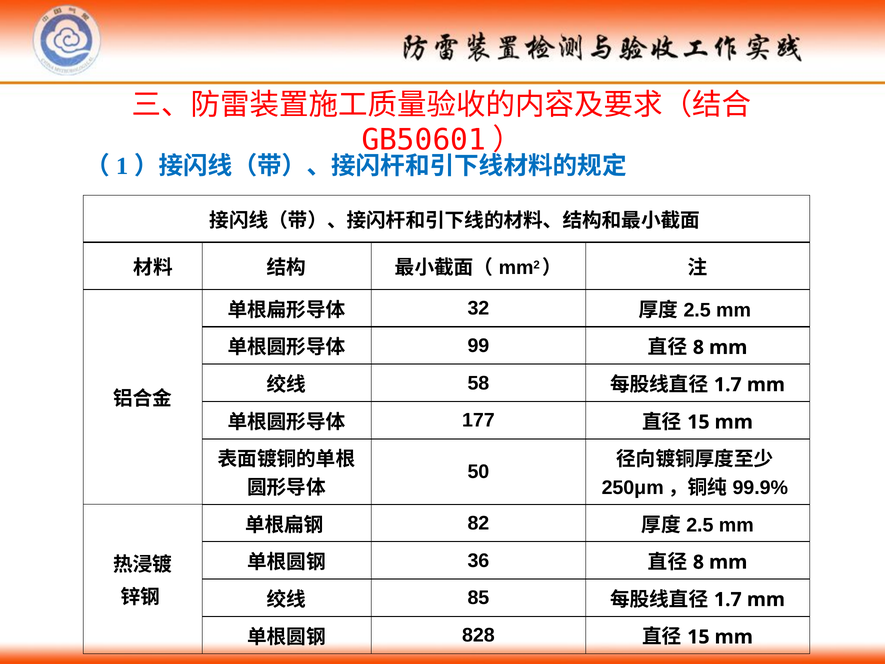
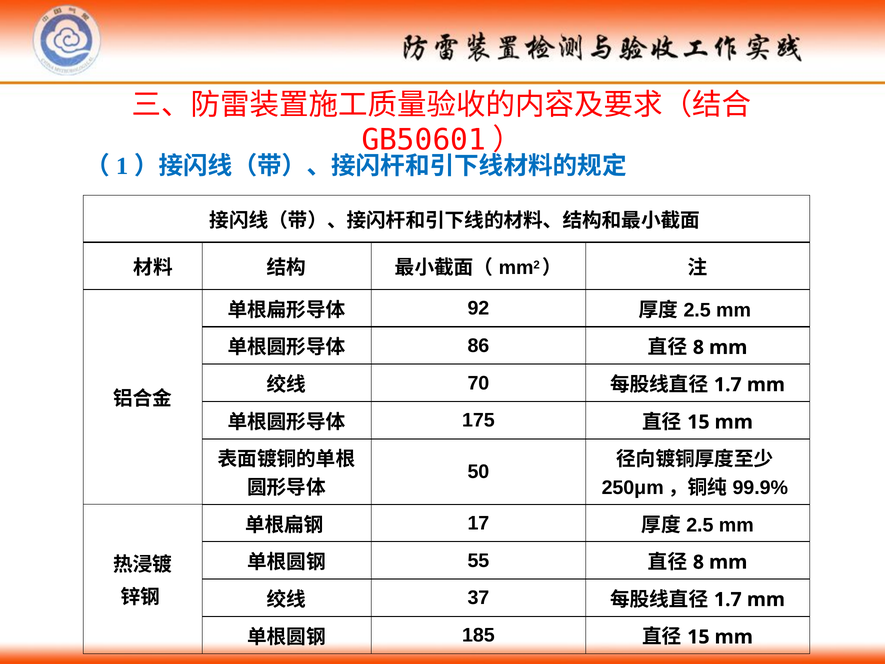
32: 32 -> 92 (478, 308)
99: 99 -> 86 (478, 346)
58: 58 -> 70 (478, 383)
177: 177 -> 175 (478, 420)
82: 82 -> 17 (478, 523)
36: 36 -> 55 (478, 560)
85: 85 -> 37 (478, 598)
828: 828 -> 185 (478, 635)
